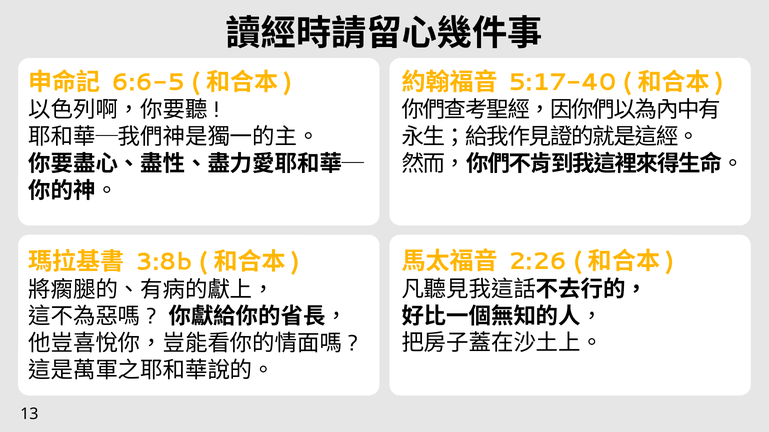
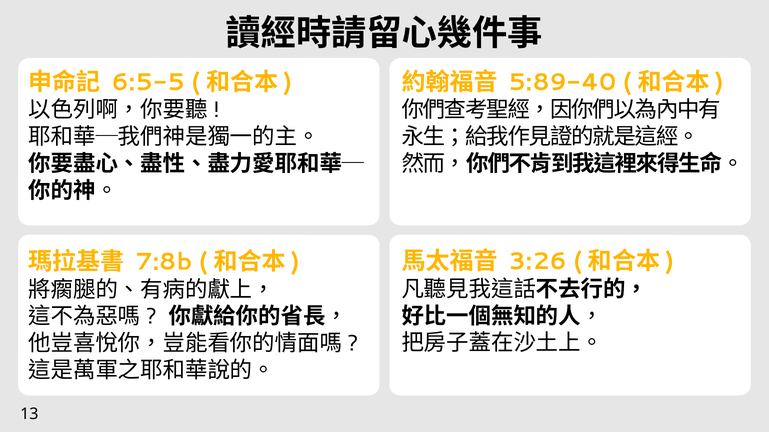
6:6-5: 6:6-5 -> 6:5-5 (148, 82)
5:17-40: 5:17-40 -> 5:89-40 (563, 82)
2:26: 2:26 -> 3:26 (538, 262)
3:8b: 3:8b -> 7:8b (164, 262)
